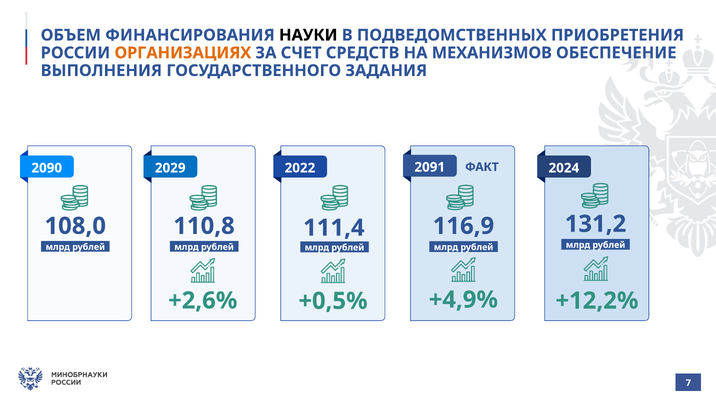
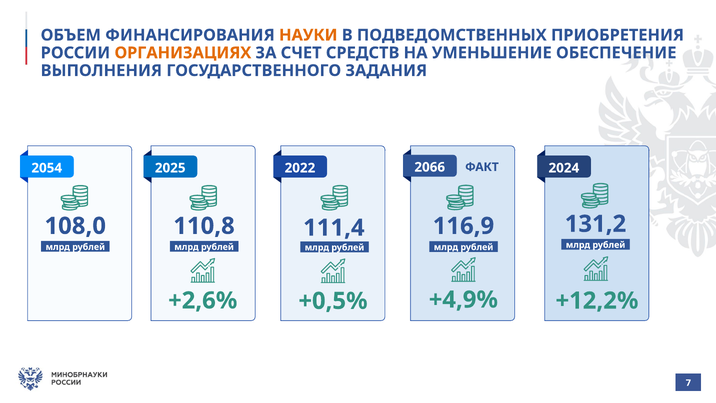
НАУКИ colour: black -> orange (308, 35)
МЕХАНИЗМОВ: МЕХАНИЗМОВ -> УМЕНЬШЕНИЕ (492, 53)
2091: 2091 -> 2066 (430, 167)
2090: 2090 -> 2054 (47, 168)
2029: 2029 -> 2025 (170, 168)
